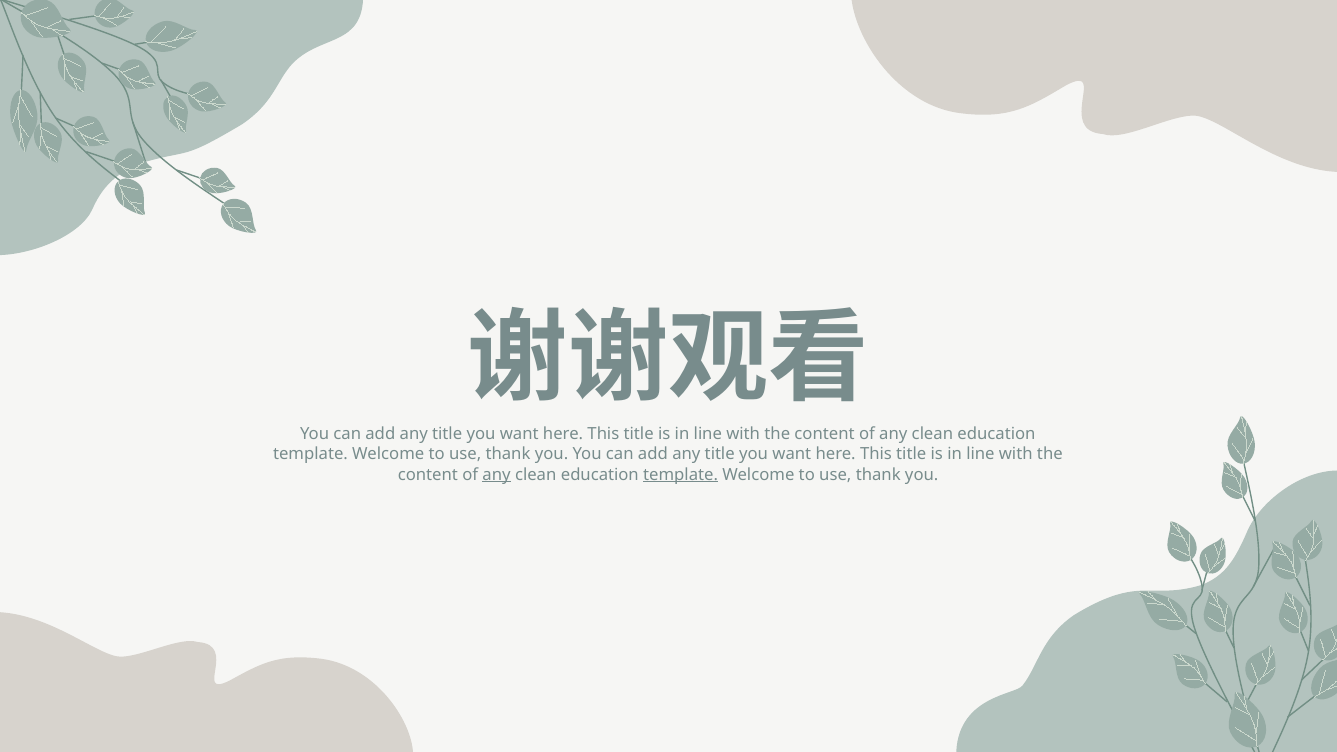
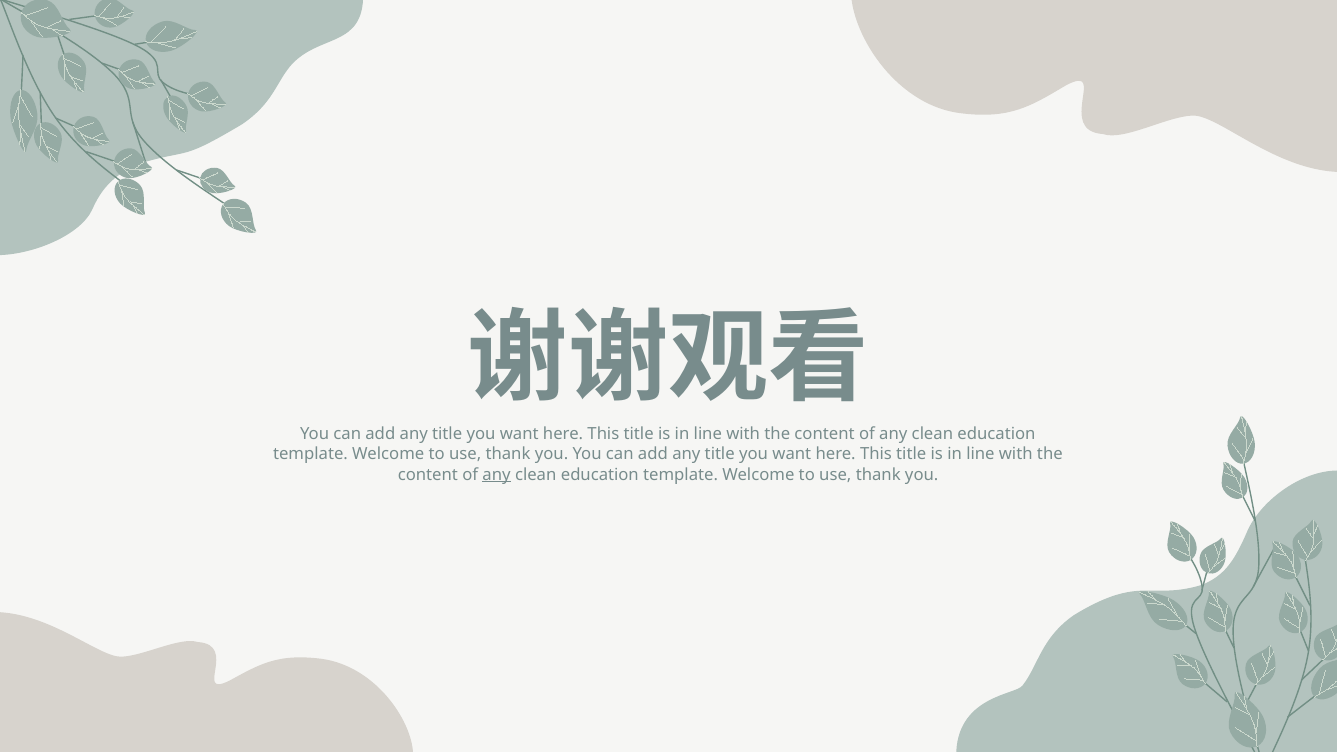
template underline: present -> none (681, 475)
